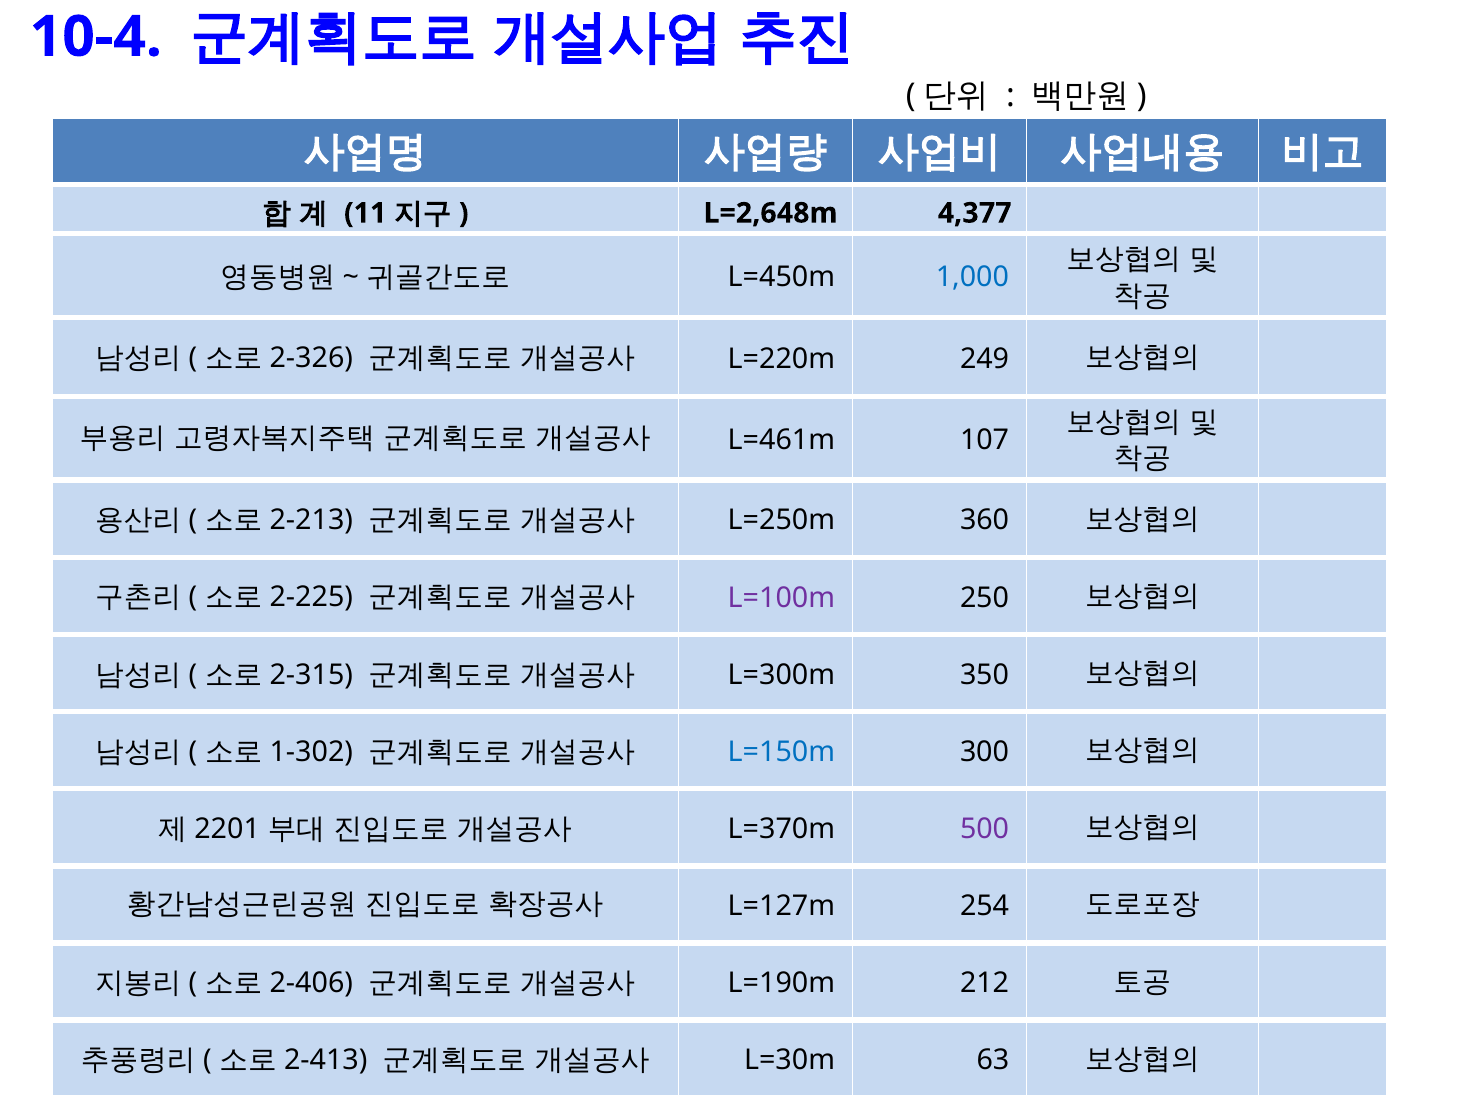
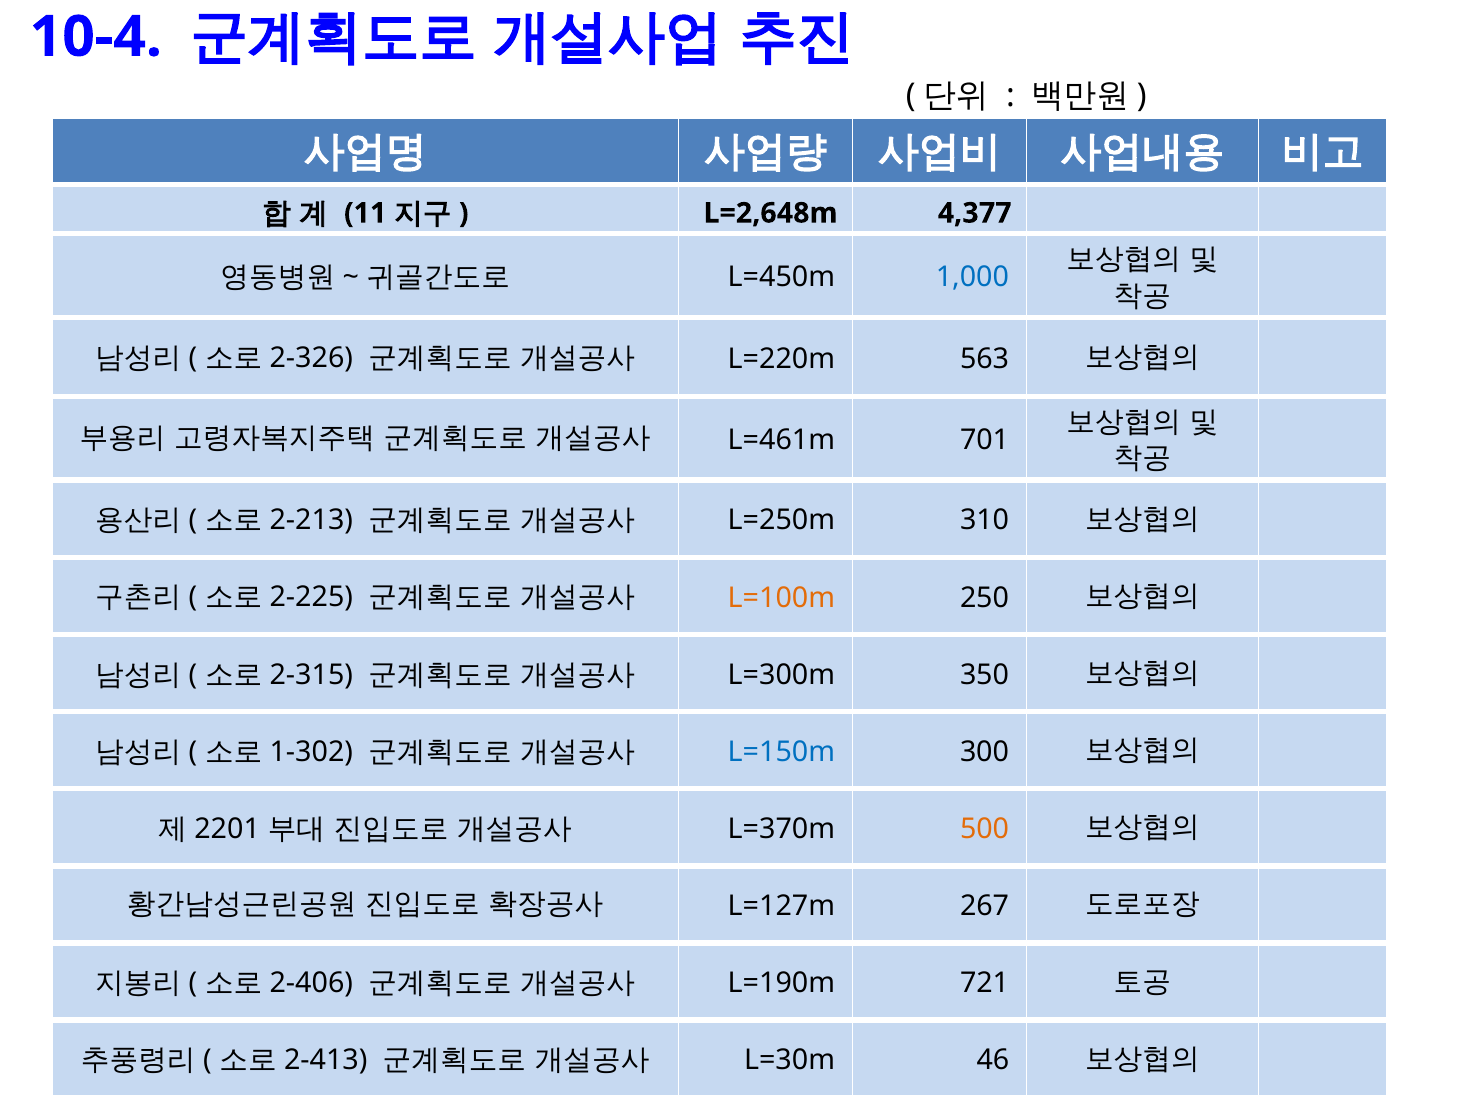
249: 249 -> 563 (985, 359)
107: 107 -> 701 (985, 440)
360: 360 -> 310 (985, 520)
L=100m colour: purple -> orange (781, 597)
500 colour: purple -> orange (985, 829)
254: 254 -> 267 (985, 906)
212: 212 -> 721 (985, 983)
63: 63 -> 46 (993, 1060)
